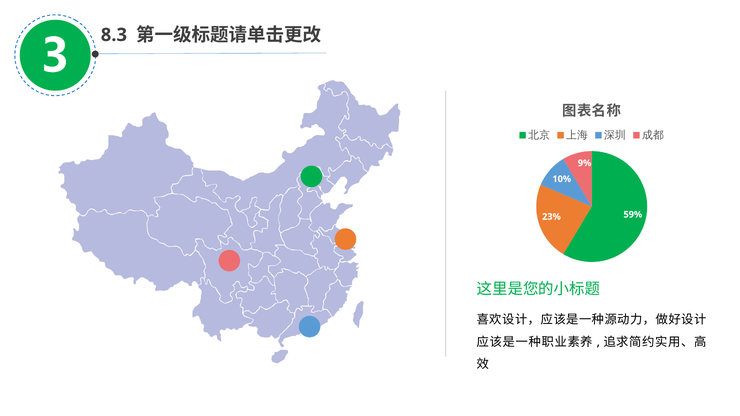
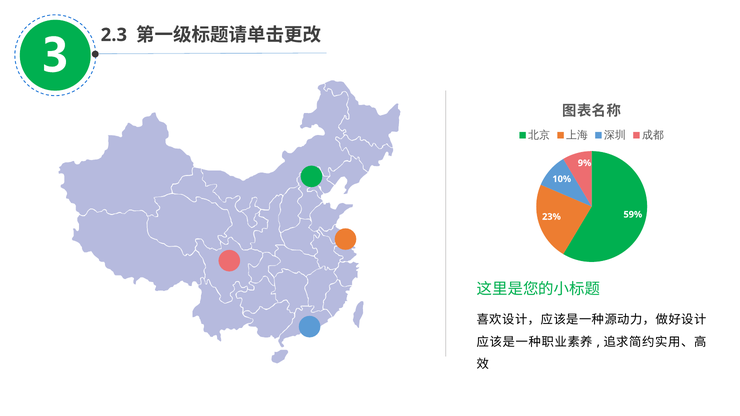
8.3: 8.3 -> 2.3 (114, 35)
